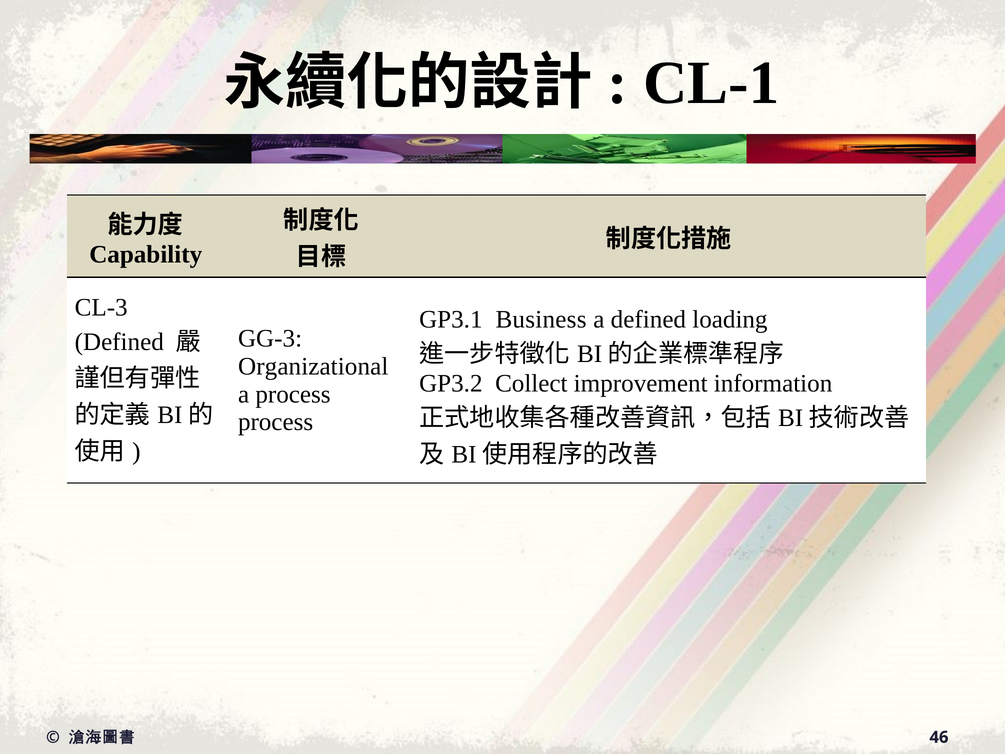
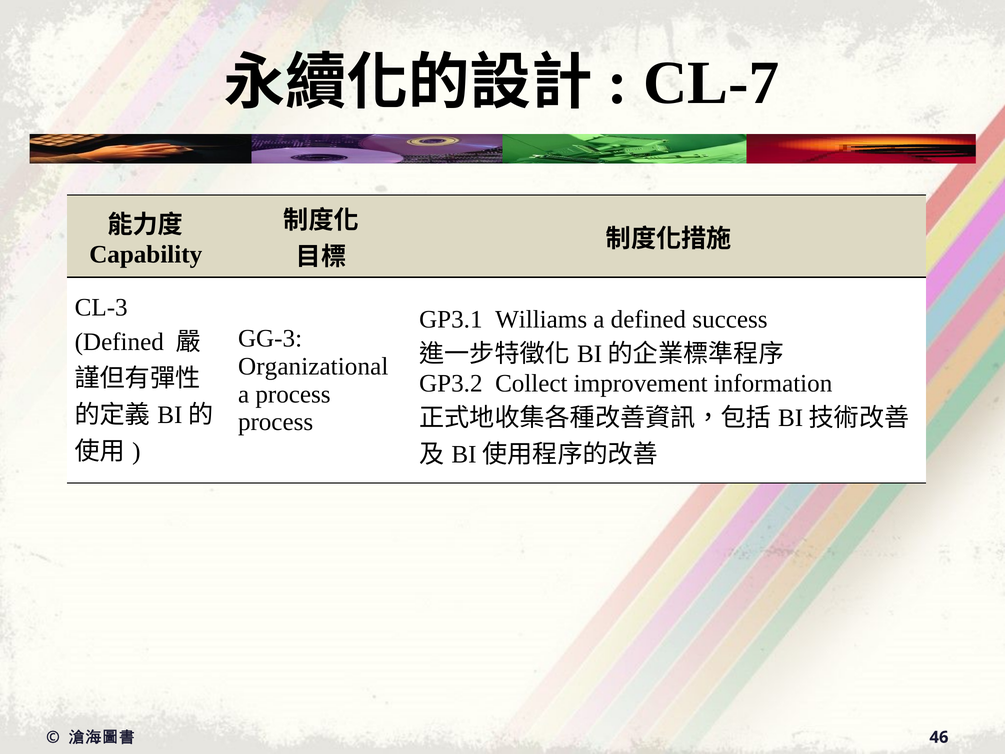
CL-1: CL-1 -> CL-7 (711, 83)
Business: Business -> Williams (541, 319)
loading: loading -> success (730, 319)
